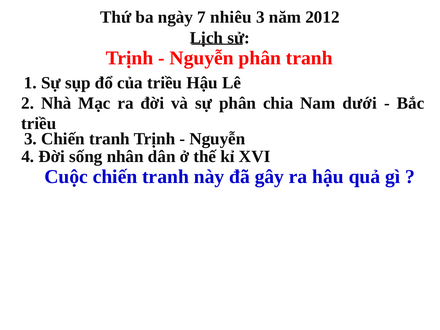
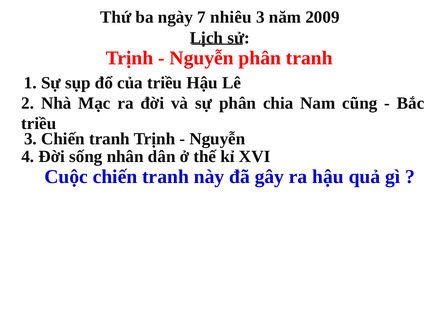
2012: 2012 -> 2009 (323, 17)
dưới: dưới -> cũng (360, 103)
